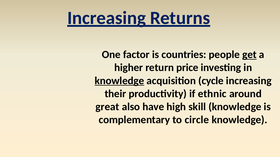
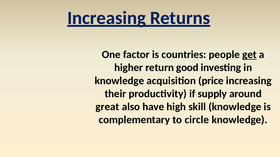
price: price -> good (187, 68)
knowledge underline: present -> none (119, 81)
cycle: cycle -> price (211, 81)
ethnic: ethnic -> supply (212, 94)
